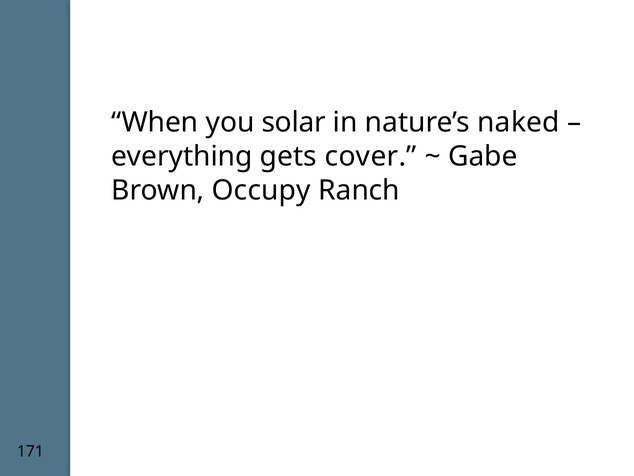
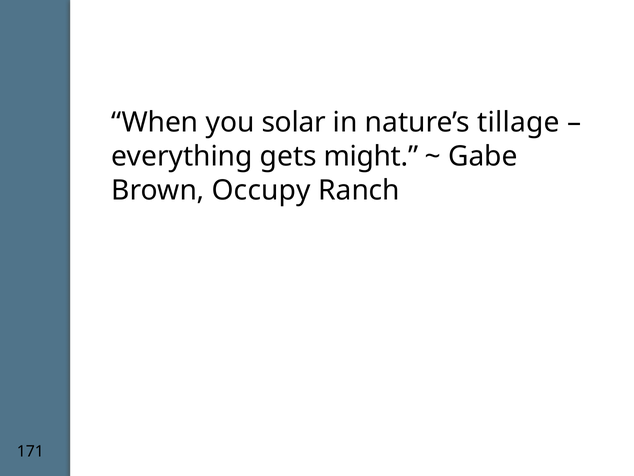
naked: naked -> tillage (519, 122)
cover: cover -> might (371, 156)
